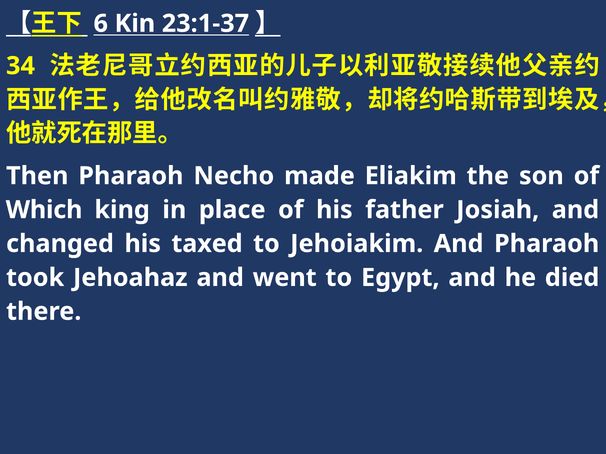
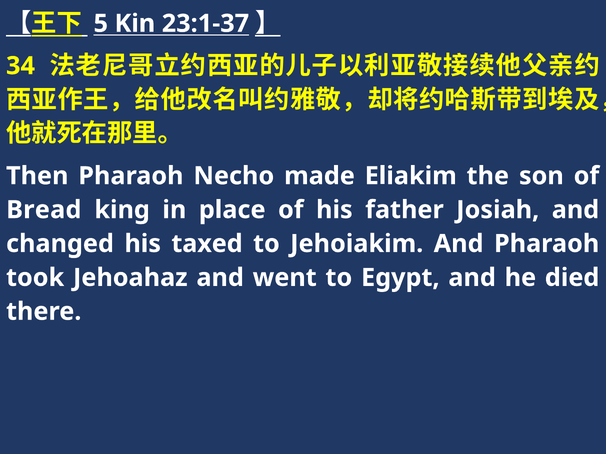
6: 6 -> 5 (101, 24)
Which: Which -> Bread (44, 210)
